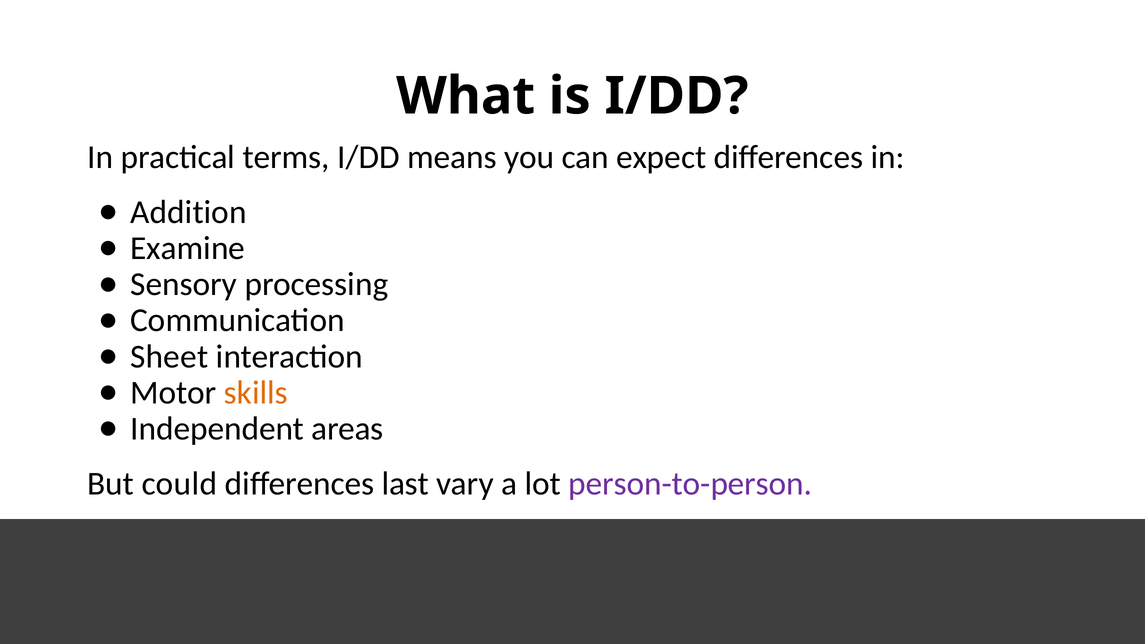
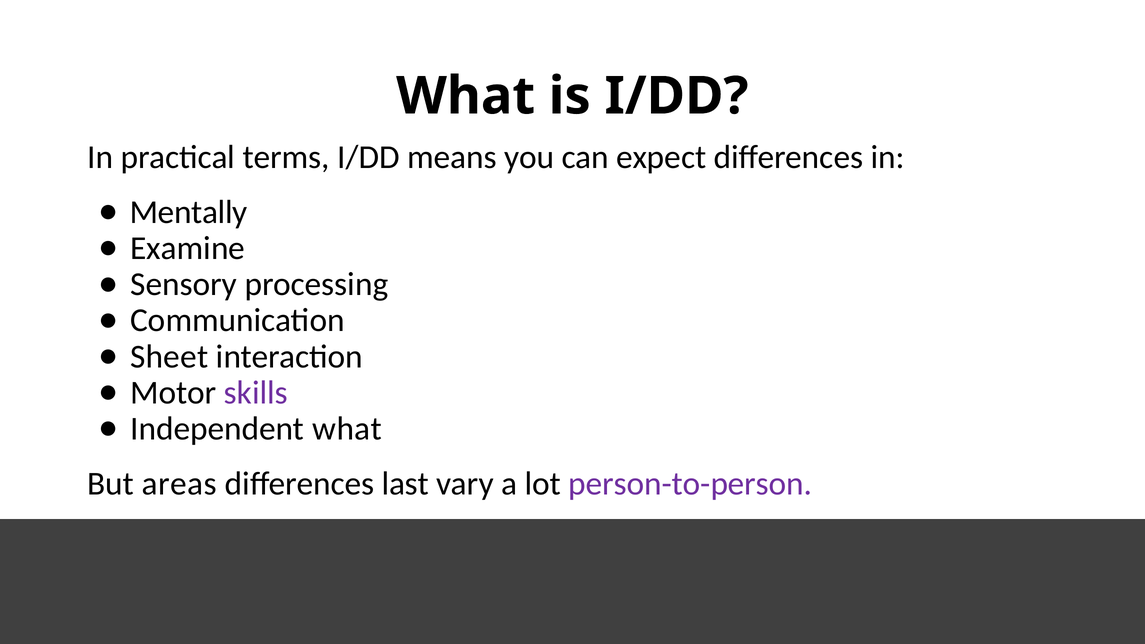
Addition: Addition -> Mentally (189, 212)
skills colour: orange -> purple (256, 393)
Independent areas: areas -> what (347, 429)
could: could -> areas (179, 484)
